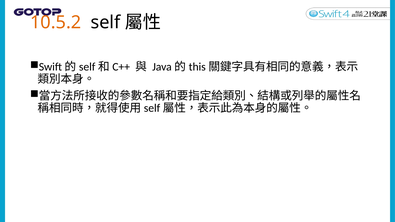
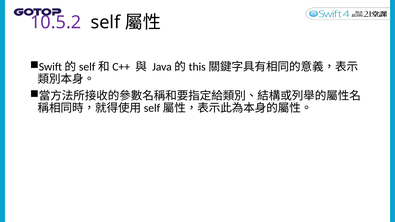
10.5.2 colour: orange -> purple (56, 22)
